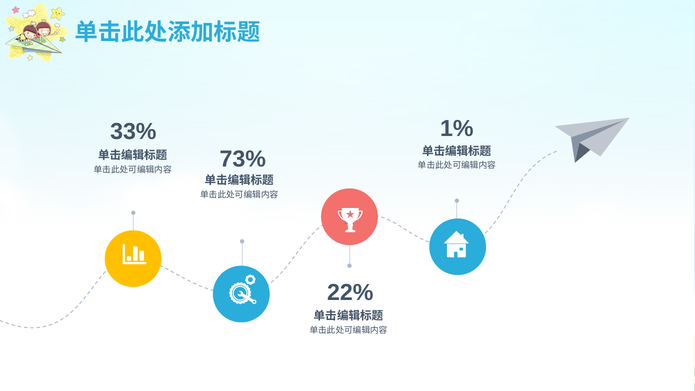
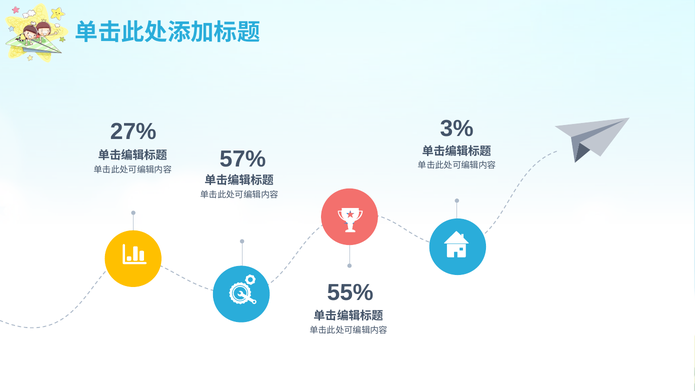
1%: 1% -> 3% (457, 129)
33%: 33% -> 27% (133, 132)
73%: 73% -> 57% (243, 159)
22%: 22% -> 55% (350, 293)
